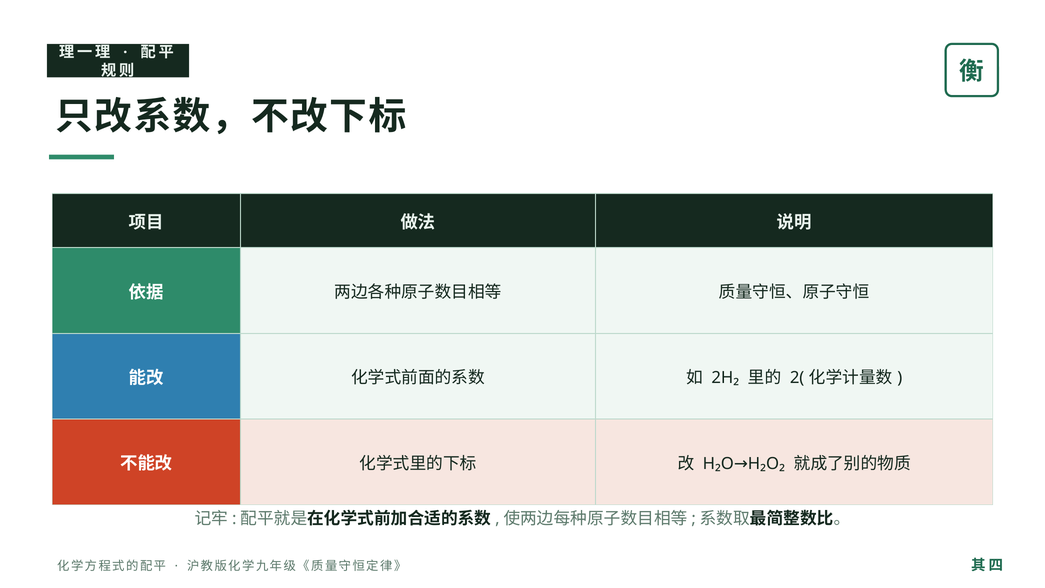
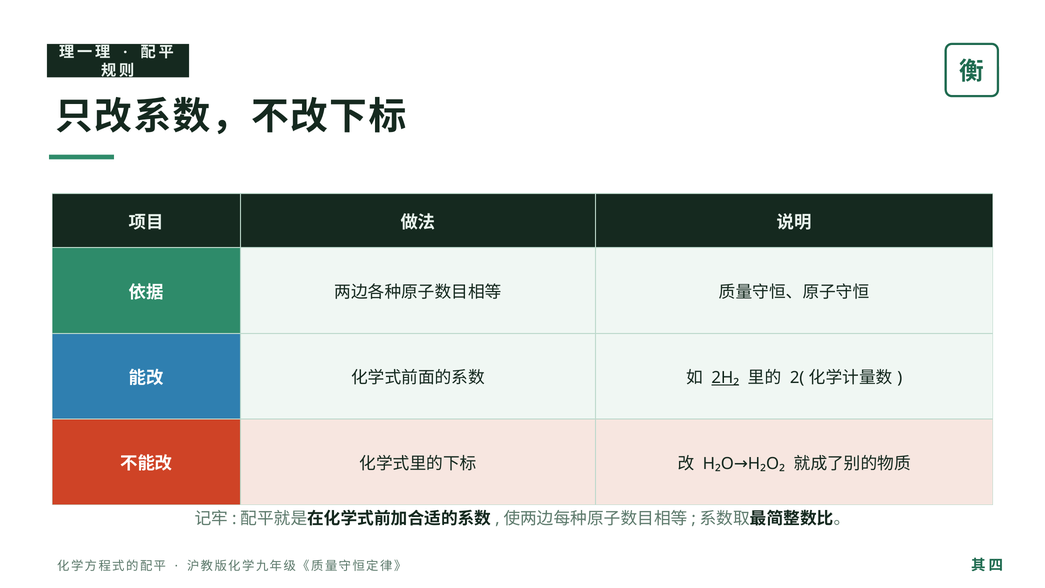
2H₂ underline: none -> present (725, 378)
